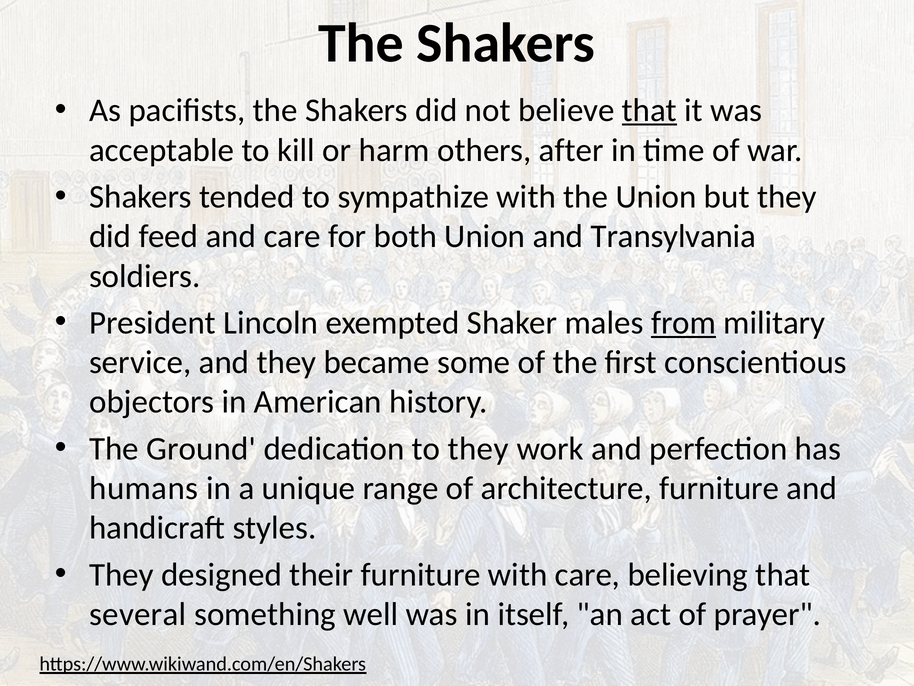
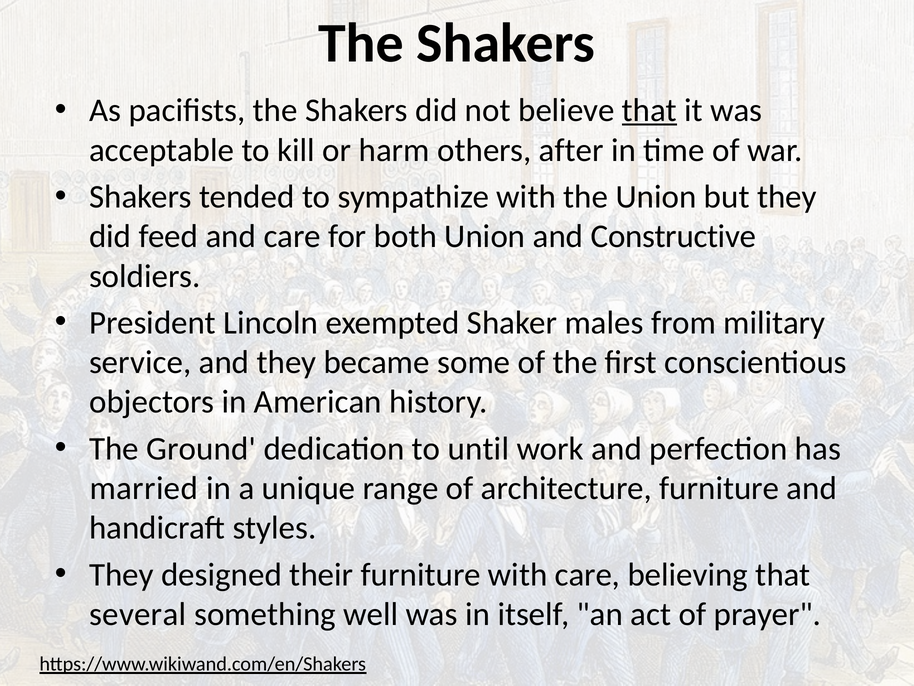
Transylvania: Transylvania -> Constructive (673, 236)
from underline: present -> none (684, 323)
to they: they -> until (478, 448)
humans: humans -> married (144, 488)
